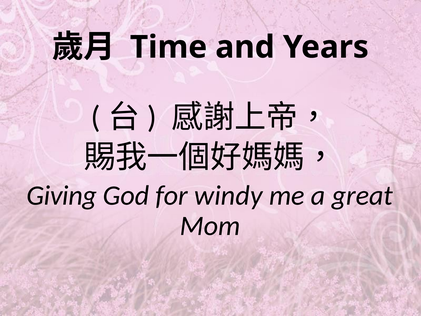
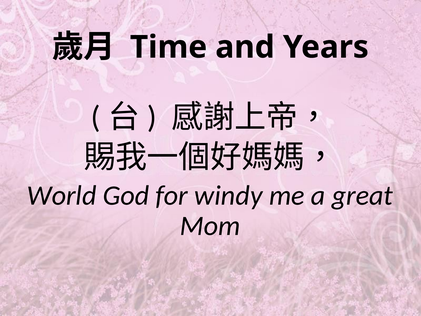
Giving: Giving -> World (62, 195)
